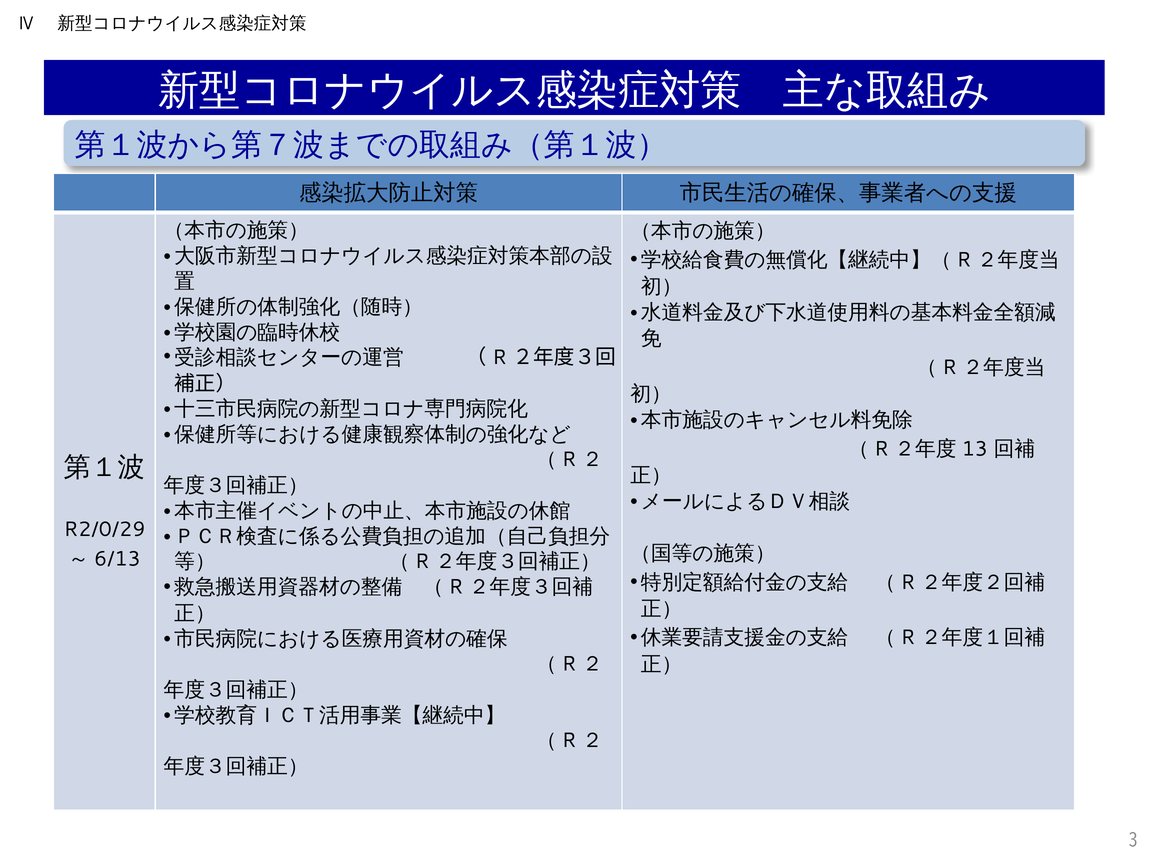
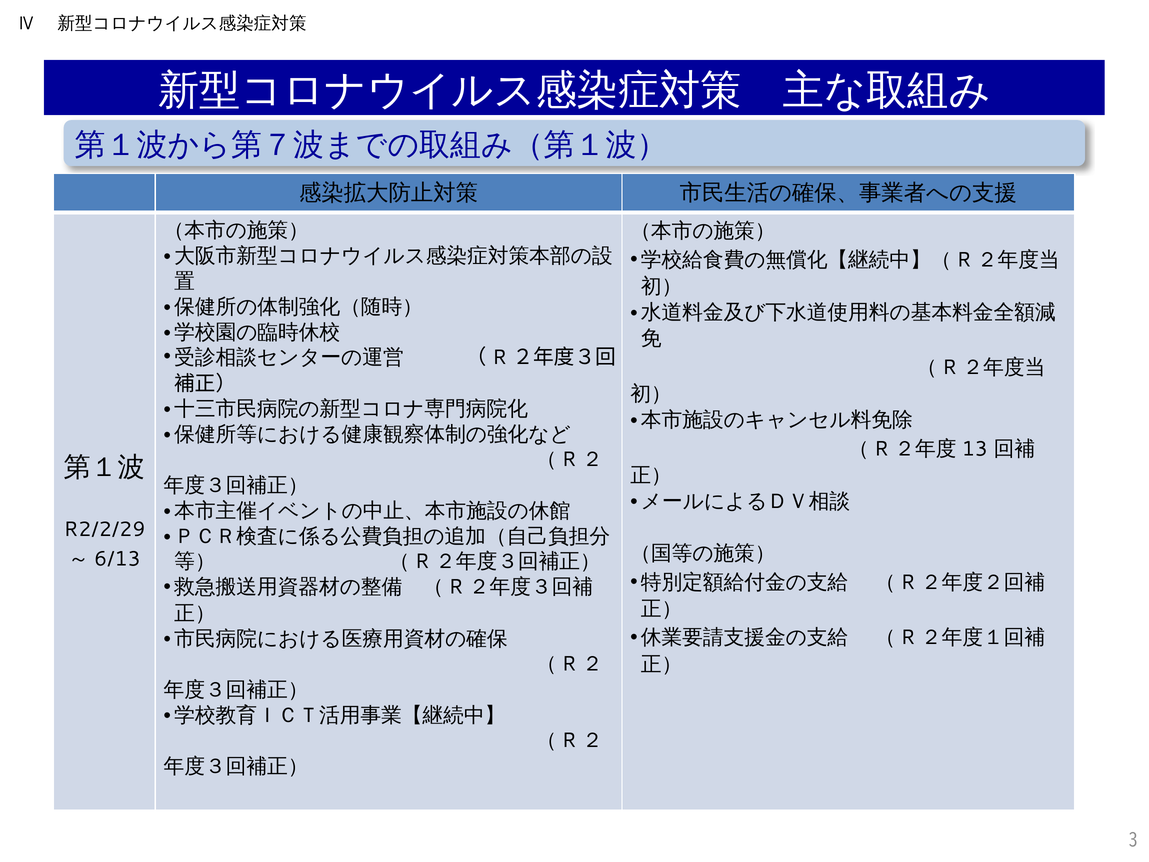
R2/0/29: R2/0/29 -> R2/2/29 (105, 529)
